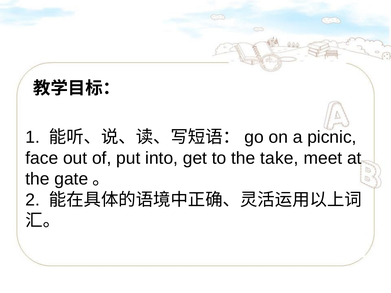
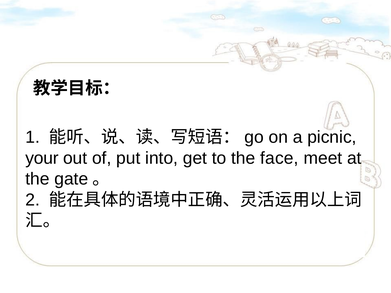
face: face -> your (42, 158)
take: take -> face (279, 158)
